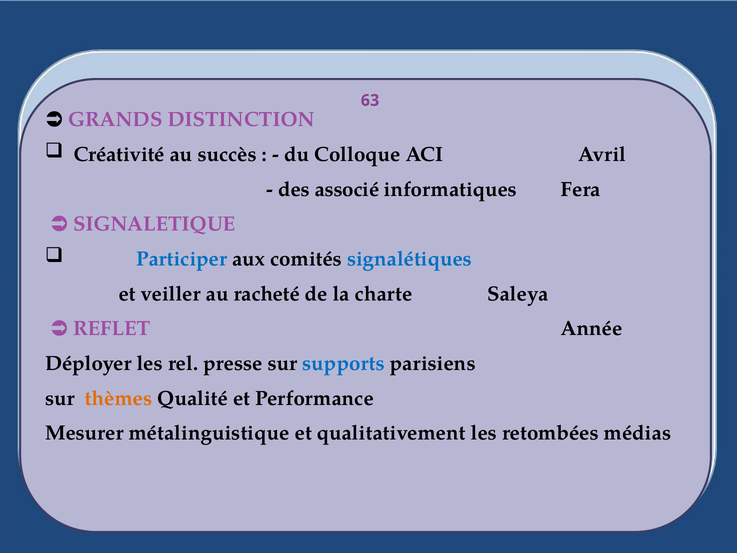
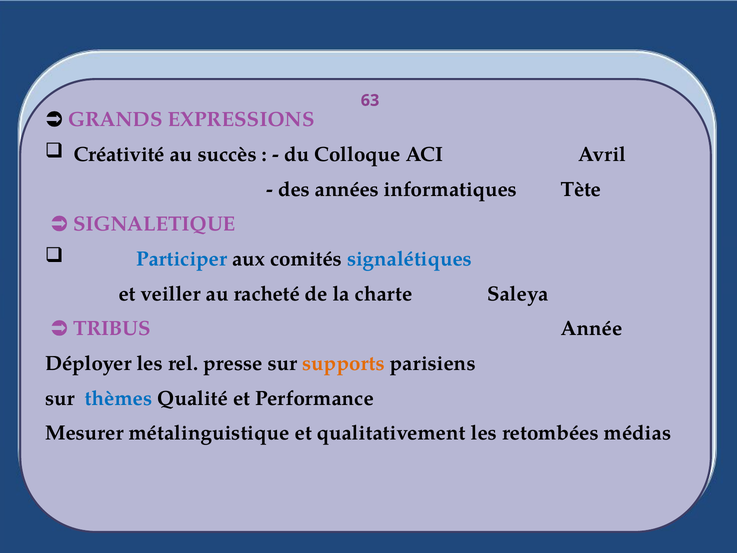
DISTINCTION: DISTINCTION -> EXPRESSIONS (241, 120)
associé: associé -> années (347, 189)
Fera: Fera -> Tète (581, 189)
REFLET: REFLET -> TRIBUS (112, 328)
supports colour: blue -> orange (343, 363)
thèmes colour: orange -> blue (119, 398)
